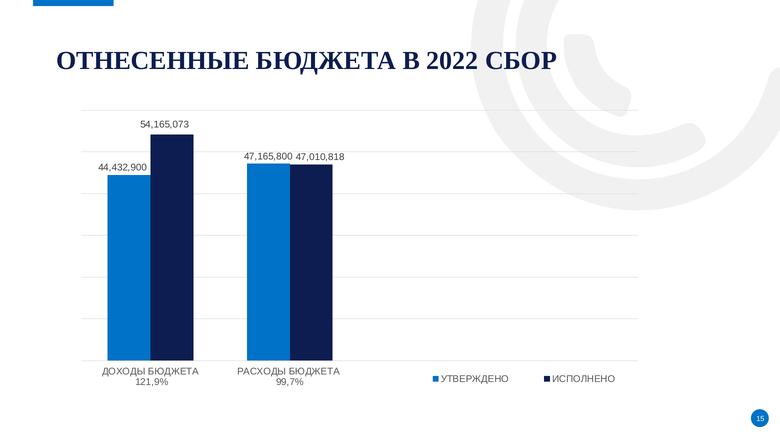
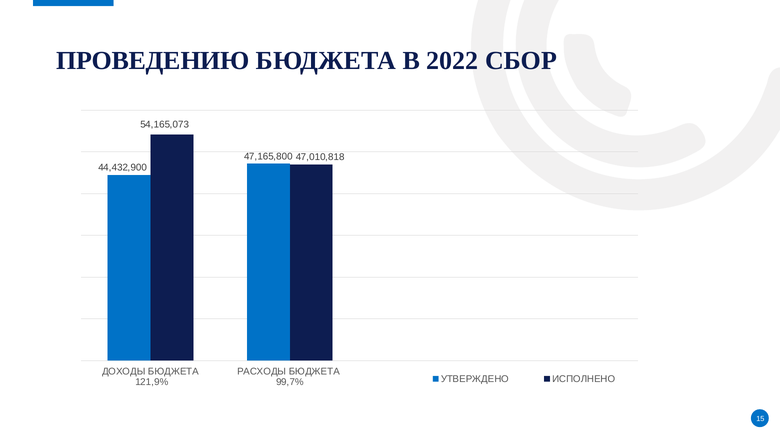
ОТНЕСЕННЫЕ: ОТНЕСЕННЫЕ -> ПРОВЕДЕНИЮ (153, 61)
